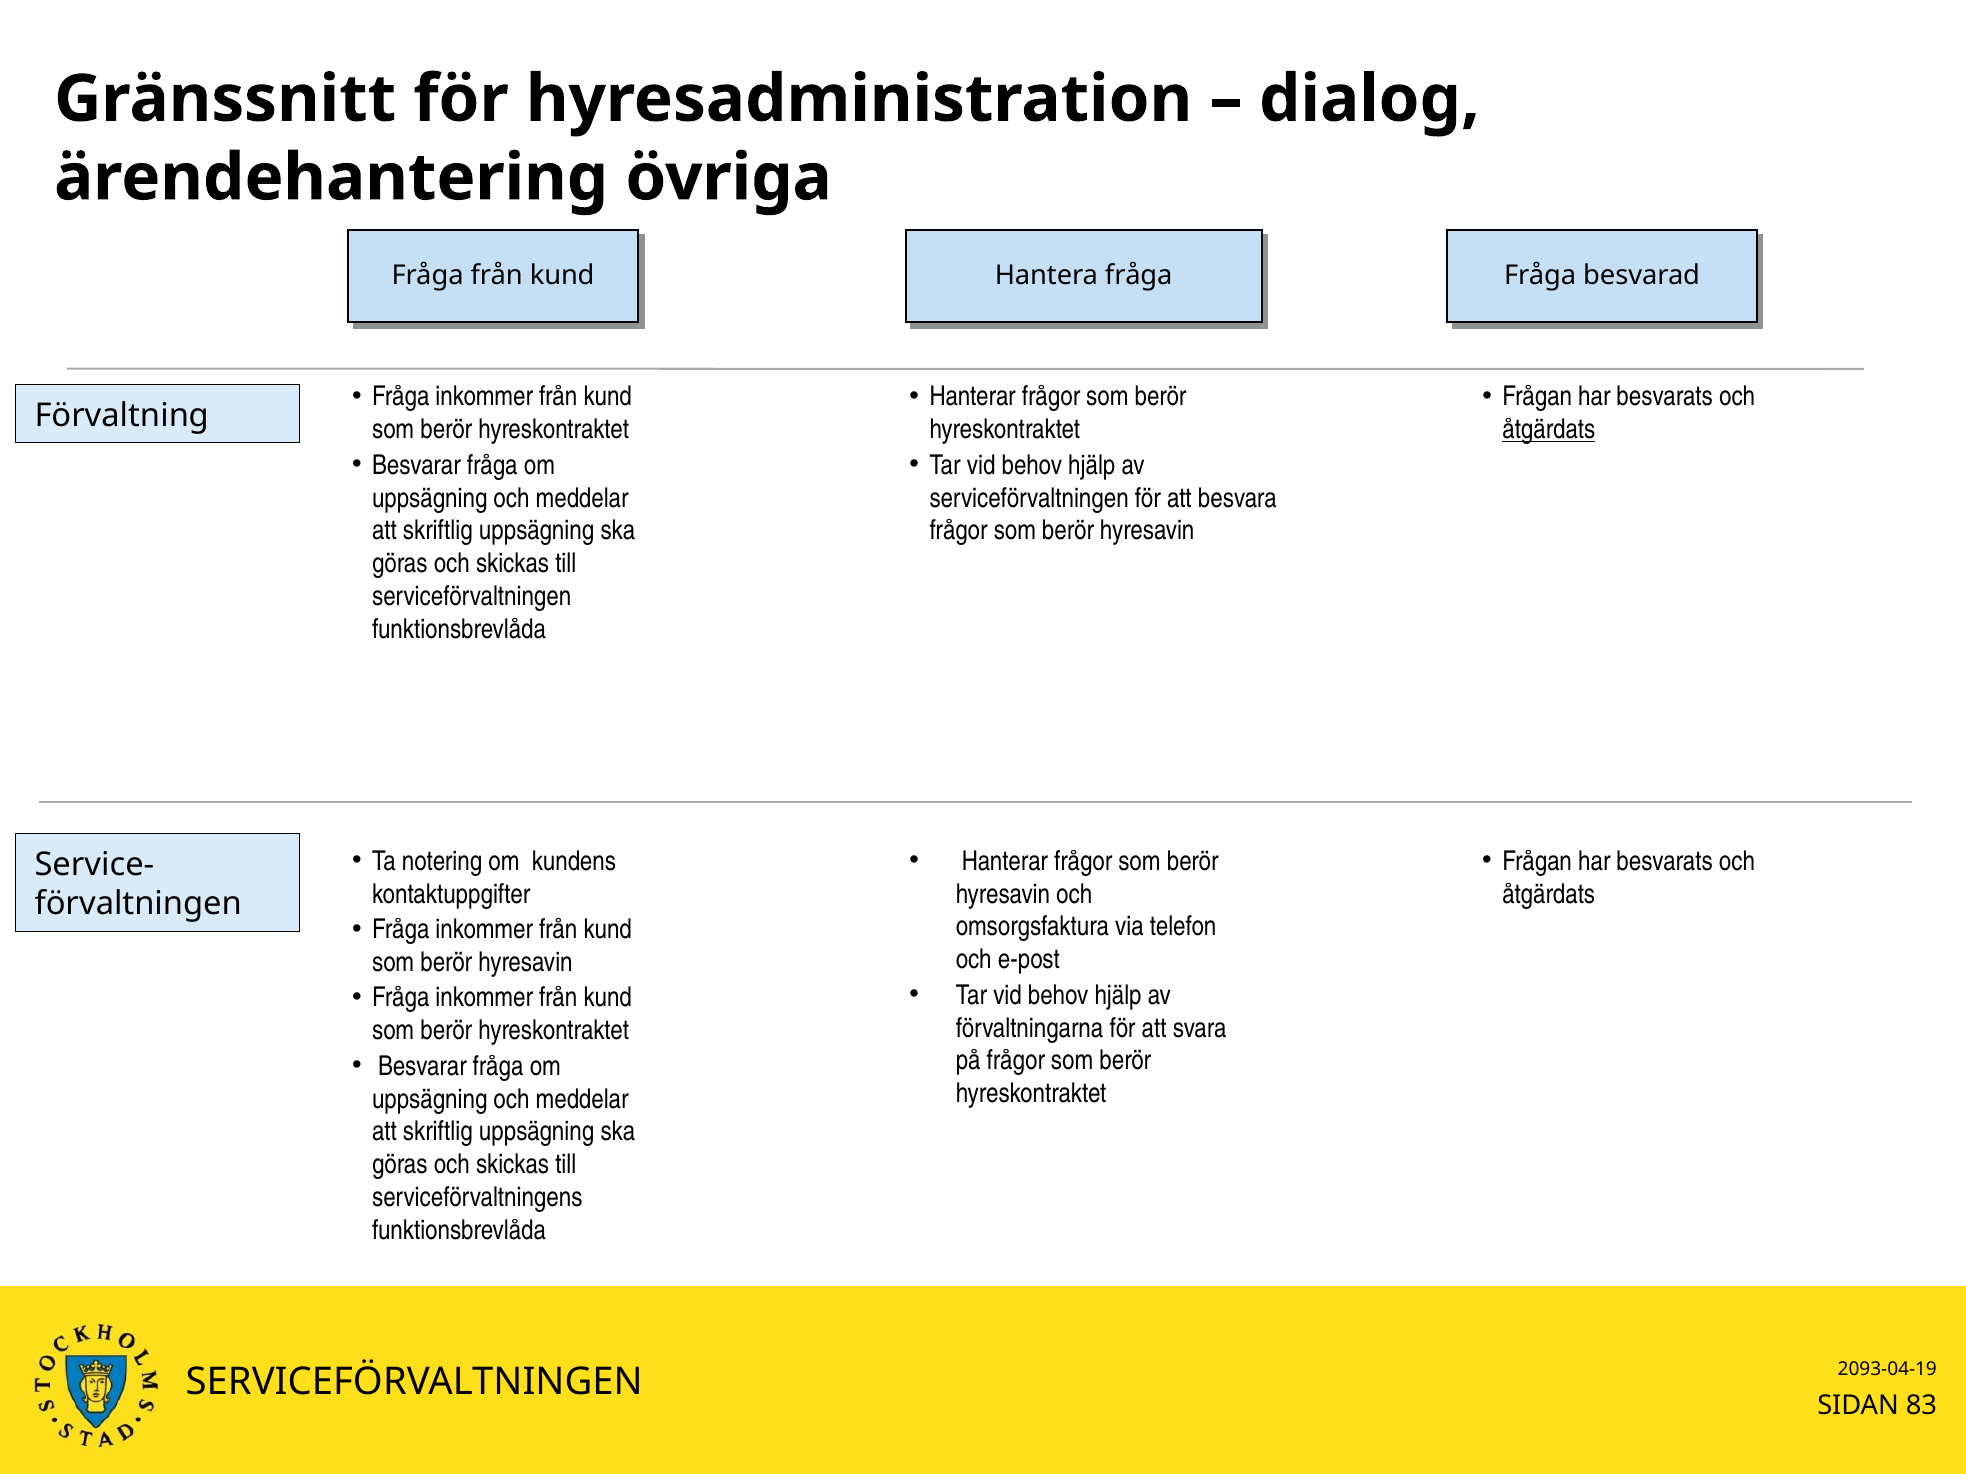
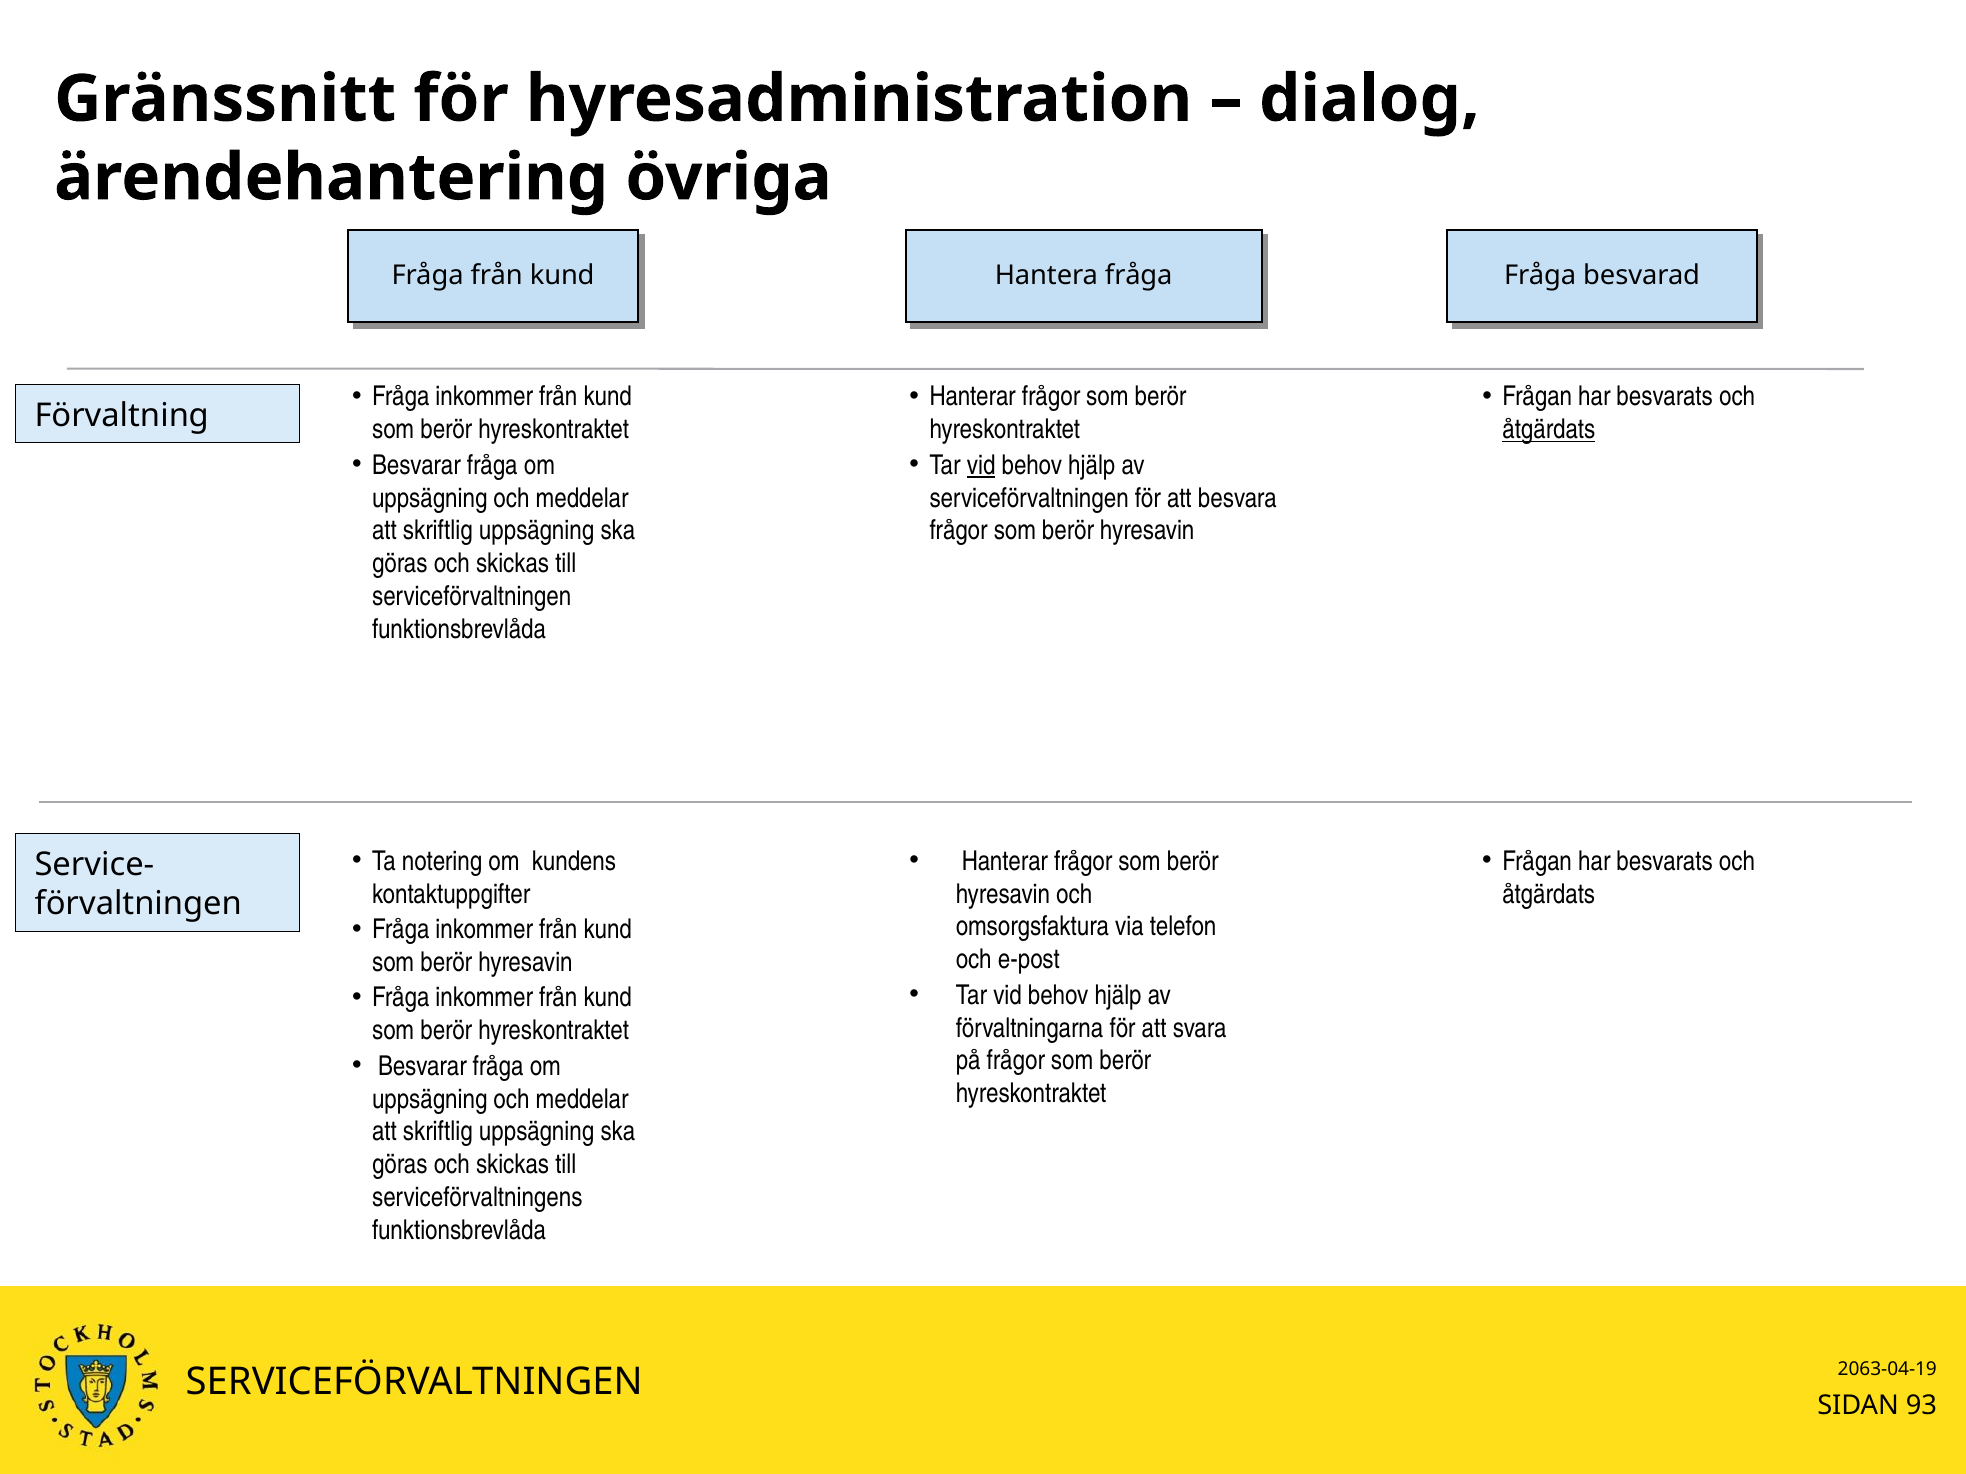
vid underline: none -> present (981, 465)
2093-04-19: 2093-04-19 -> 2063-04-19 (1887, 1369)
83: 83 -> 93 (1921, 1406)
